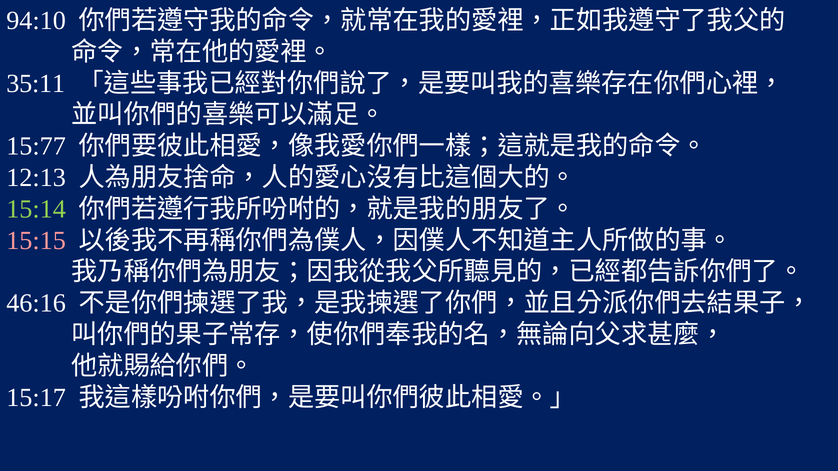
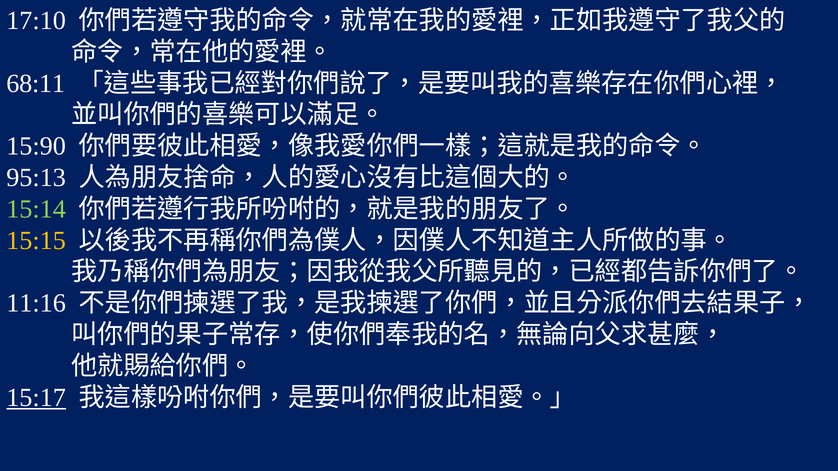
94:10: 94:10 -> 17:10 (36, 21)
35:11: 35:11 -> 68:11 (36, 84)
15:77: 15:77 -> 15:90 (36, 146)
12:13: 12:13 -> 95:13 (36, 178)
15:15 colour: pink -> yellow (36, 241)
46:16: 46:16 -> 11:16 (36, 304)
15:17 underline: none -> present (36, 398)
